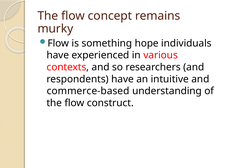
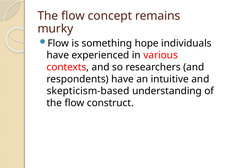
commerce-based: commerce-based -> skepticism-based (88, 91)
